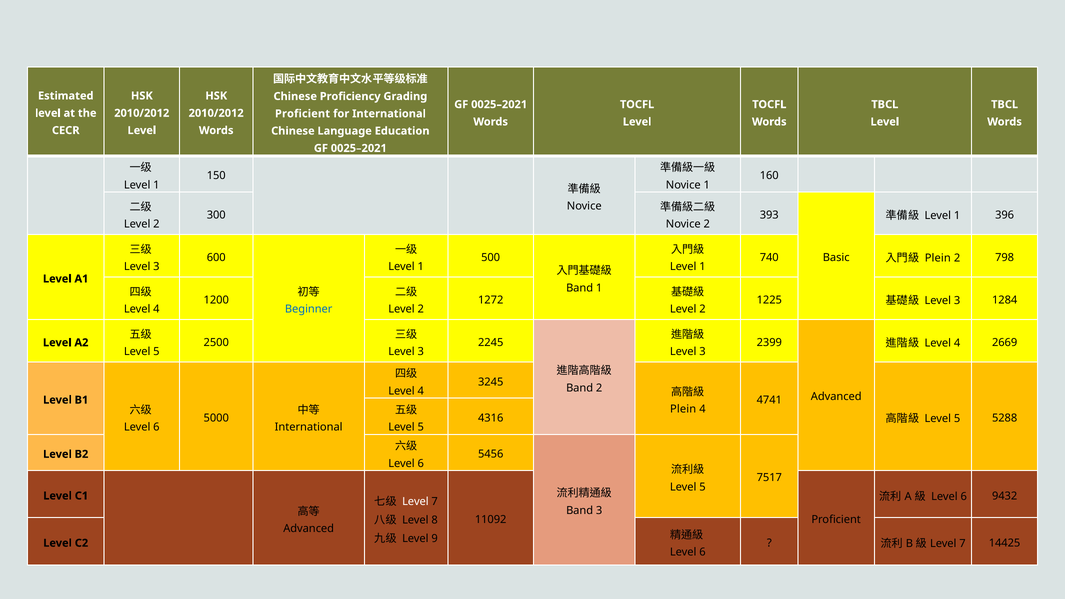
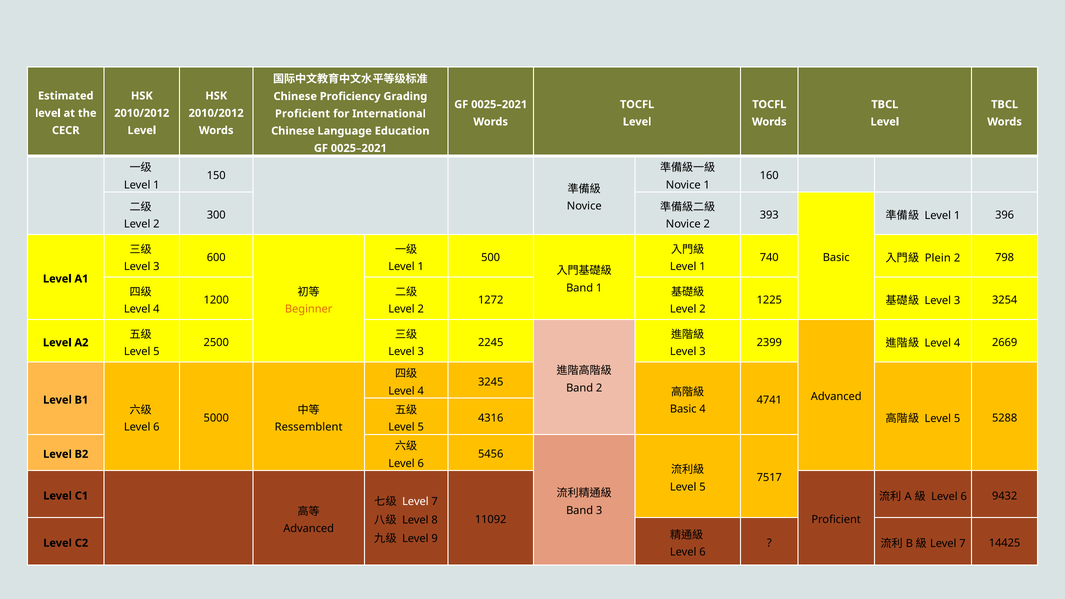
1284: 1284 -> 3254 (1005, 300)
Beginner colour: blue -> orange (309, 309)
Plein: Plein -> Basic (683, 409)
International: International -> Ressemblent (309, 427)
